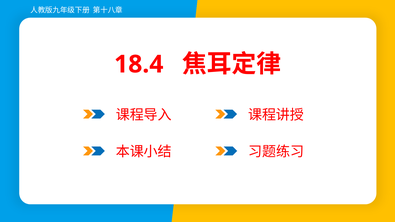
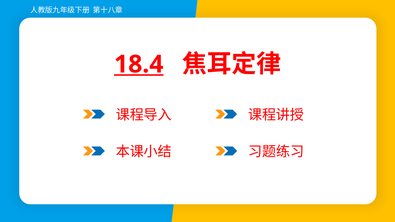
18.4 underline: none -> present (139, 64)
